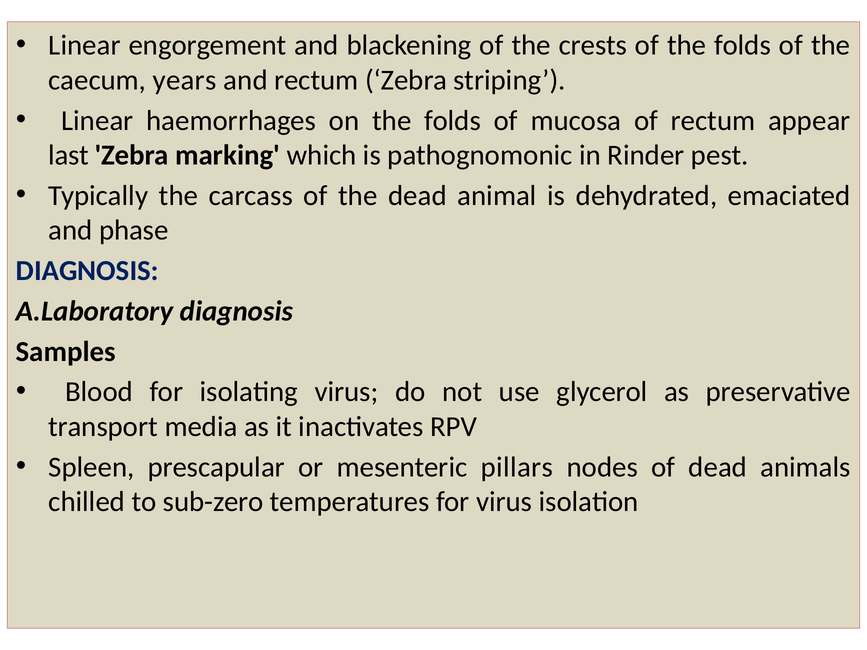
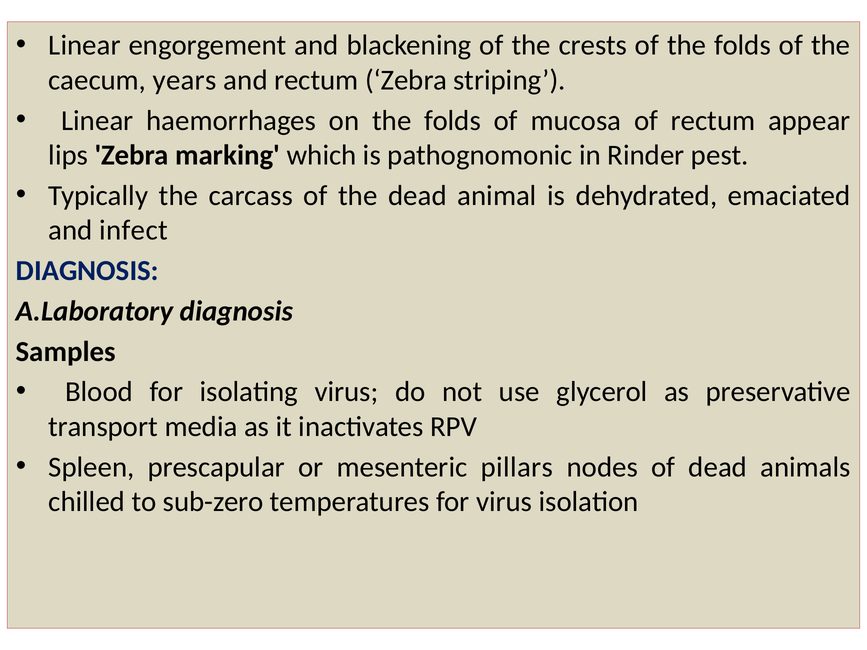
last: last -> lips (68, 155)
phase: phase -> infect (134, 230)
